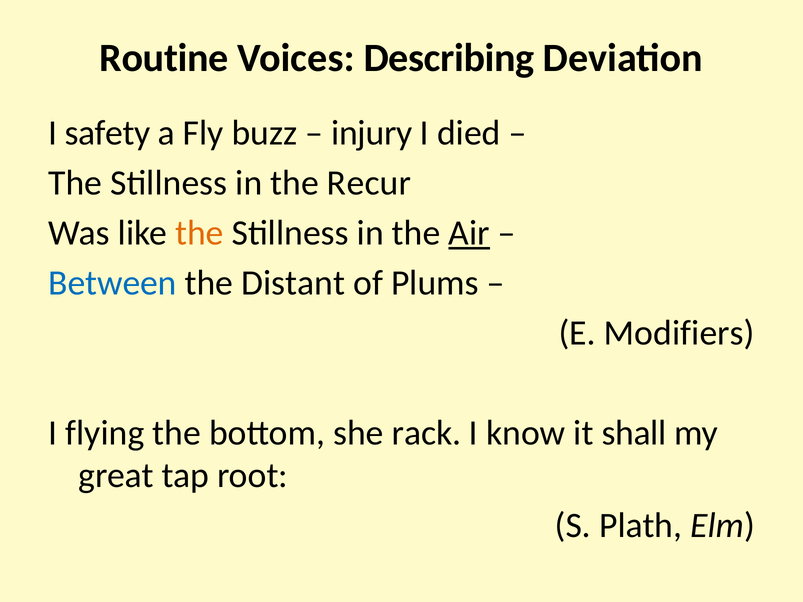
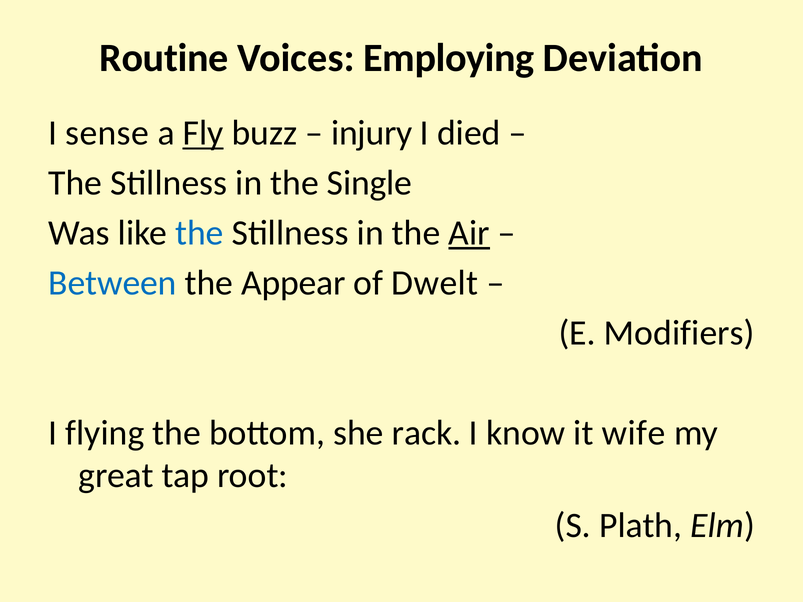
Describing: Describing -> Employing (449, 58)
safety: safety -> sense (107, 133)
Fly underline: none -> present (203, 133)
Recur: Recur -> Single (369, 183)
the colour: orange -> blue (199, 233)
Distant: Distant -> Appear (293, 283)
Plums: Plums -> Dwelt (435, 283)
shall: shall -> wife (634, 433)
